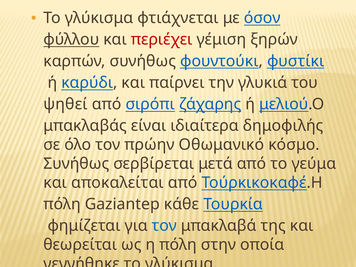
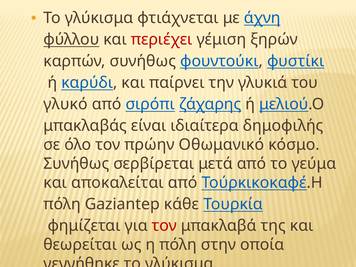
όσον: όσον -> άχνη (262, 18)
ψηθεί: ψηθεί -> γλυκό (66, 104)
τον colour: blue -> red (164, 226)
